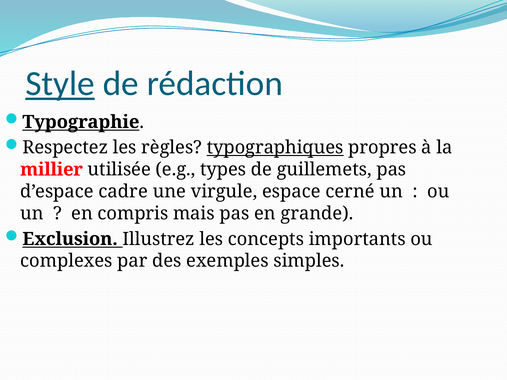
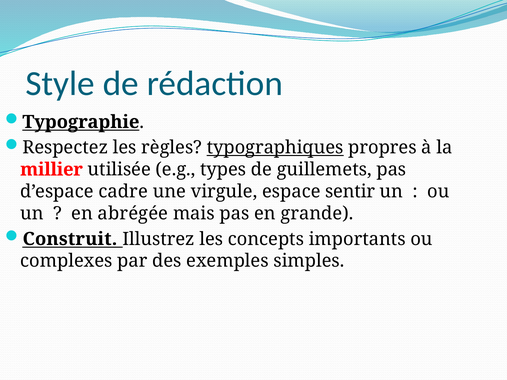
Style underline: present -> none (60, 84)
cerné: cerné -> sentir (350, 192)
compris: compris -> abrégée (133, 214)
Exclusion: Exclusion -> Construit (70, 239)
